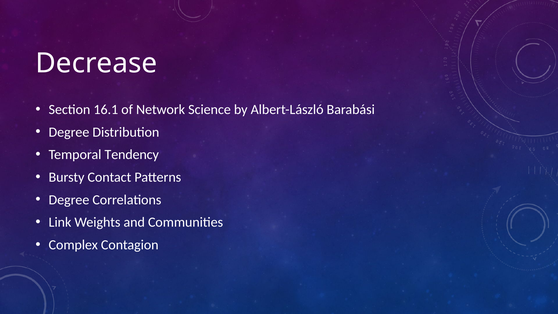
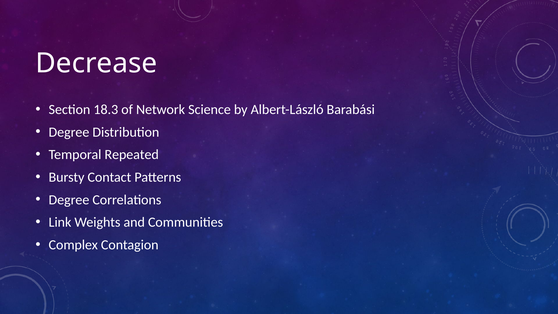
16.1: 16.1 -> 18.3 (106, 109)
Tendency: Tendency -> Repeated (132, 155)
